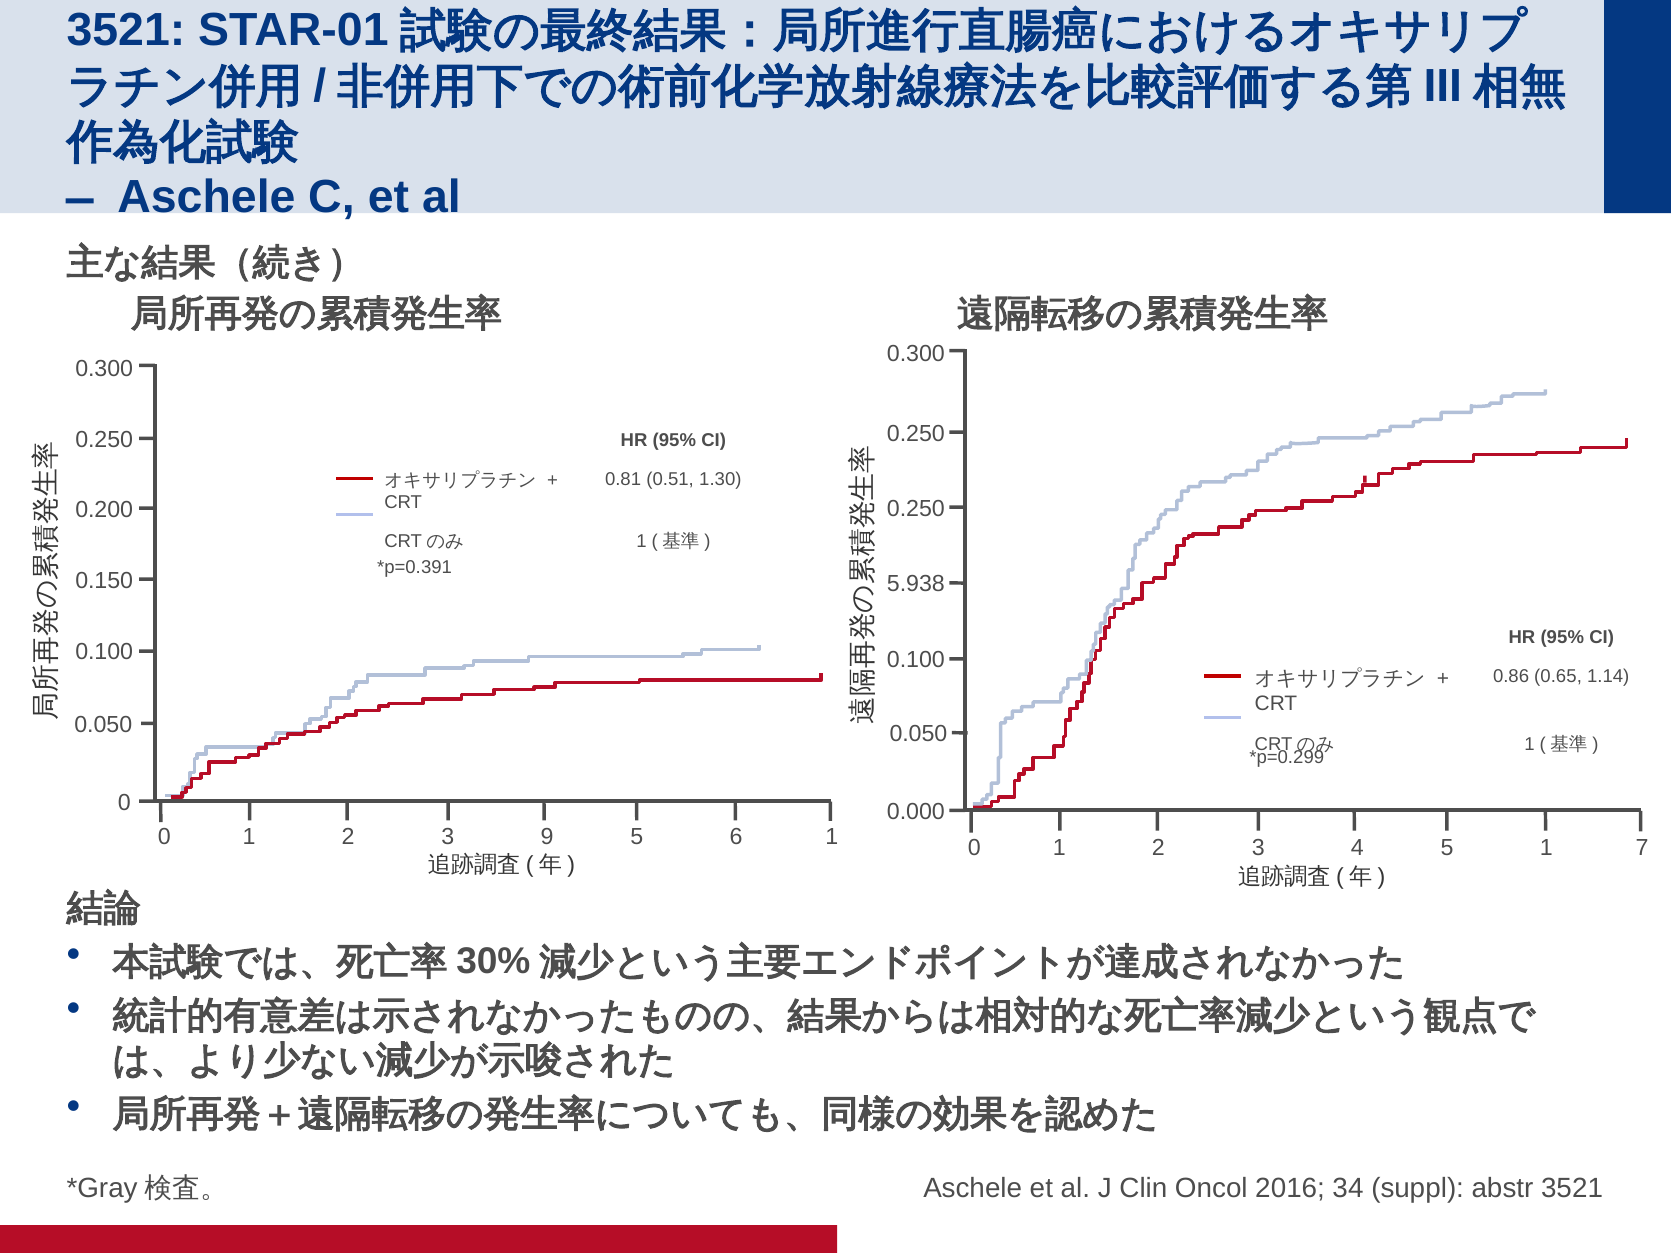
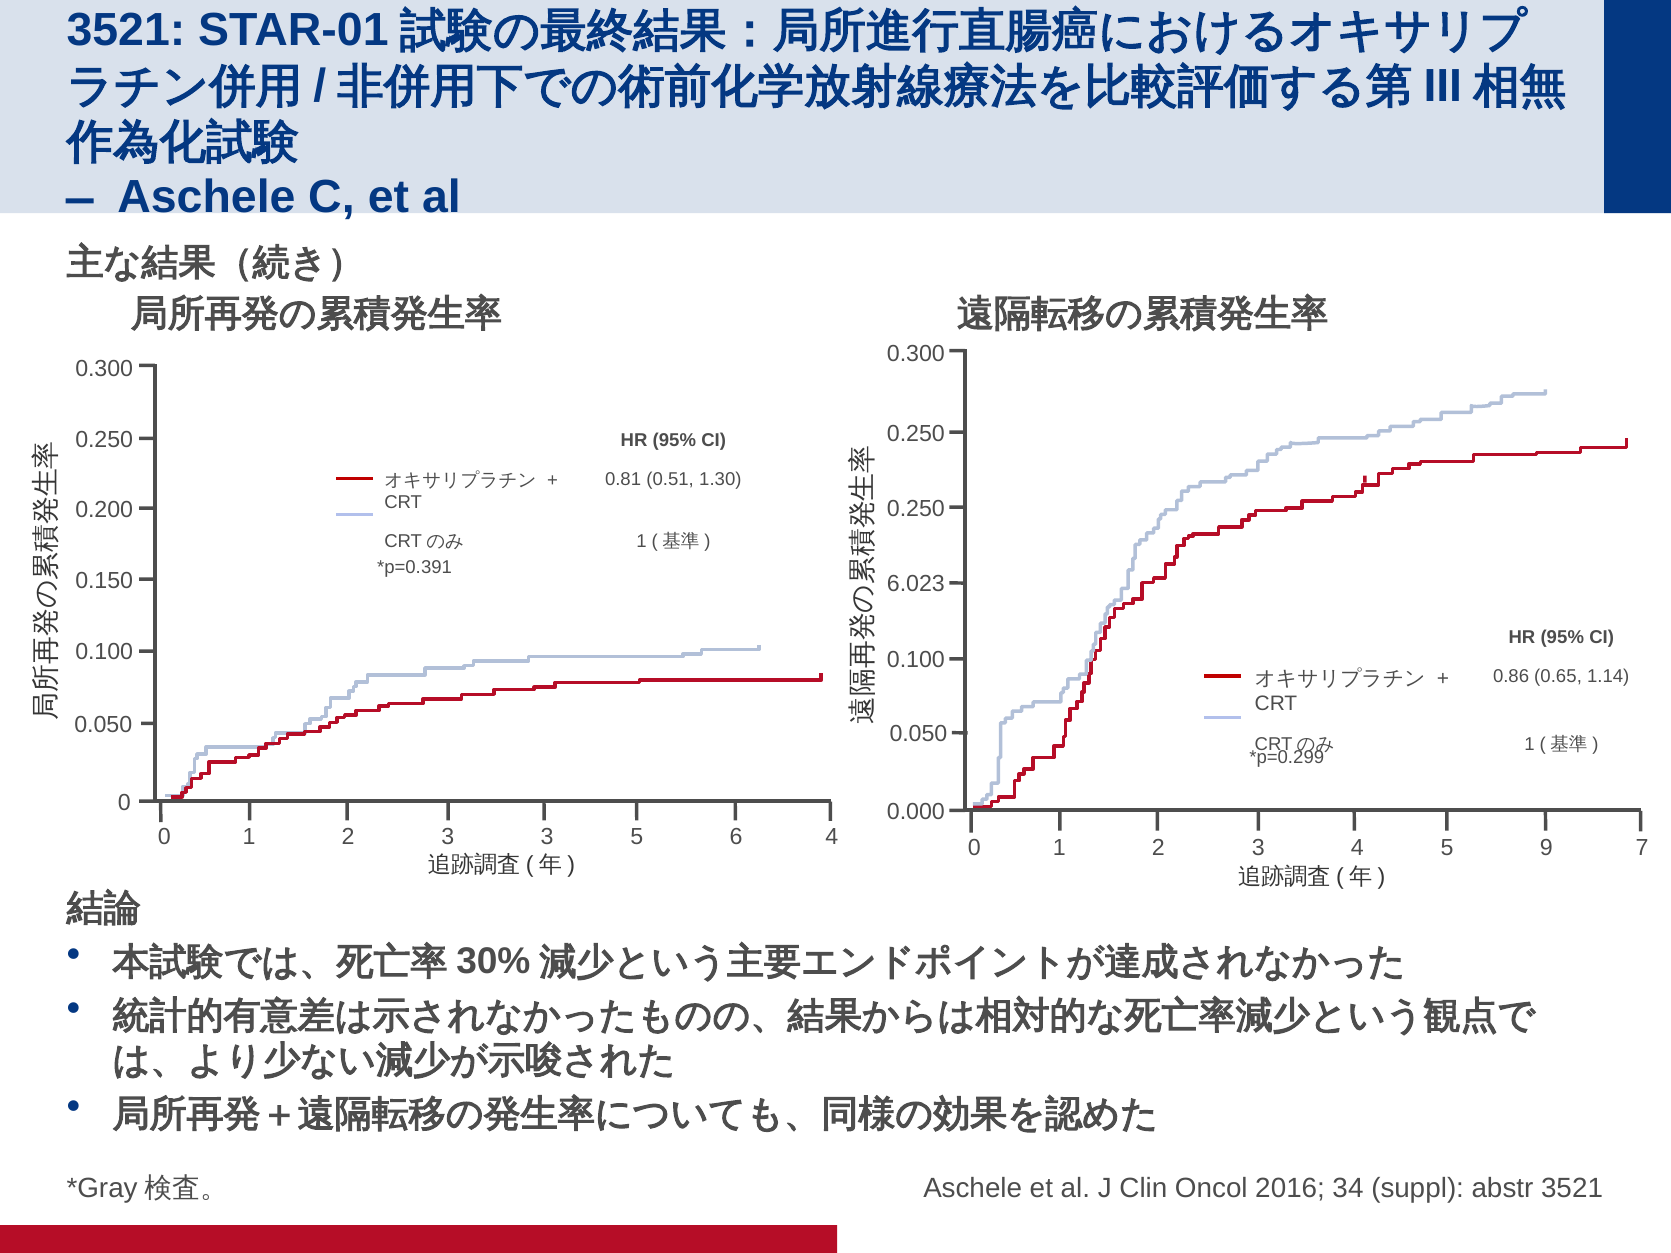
5.938: 5.938 -> 6.023 (916, 584)
3 9: 9 -> 3 (547, 837)
6 1: 1 -> 4 (832, 837)
5 1: 1 -> 9 (1546, 848)
